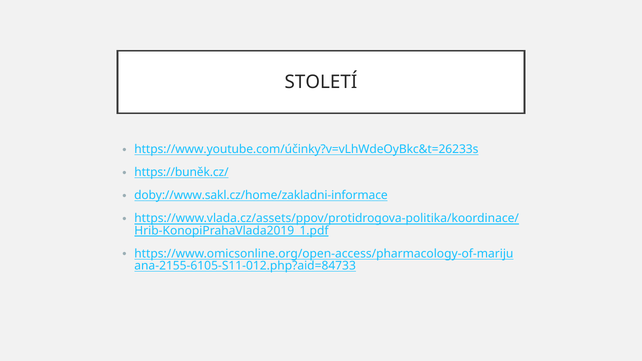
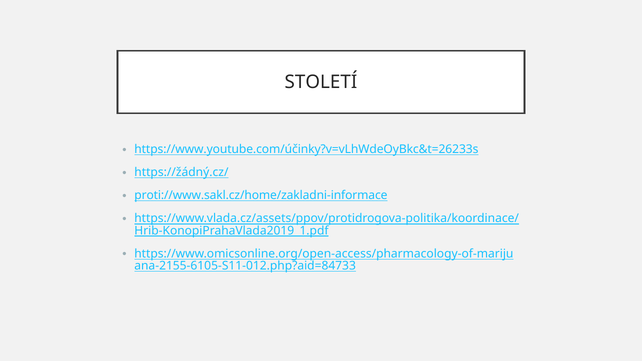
https://buněk.cz/: https://buněk.cz/ -> https://žádný.cz/ (181, 172)
doby://www.sakl.cz/home/zakladni-informace: doby://www.sakl.cz/home/zakladni-informace -> proti://www.sakl.cz/home/zakladni-informace (261, 196)
